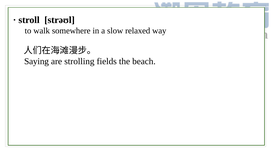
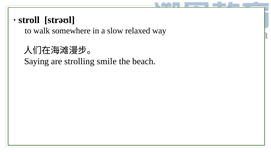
fields: fields -> smile (107, 62)
